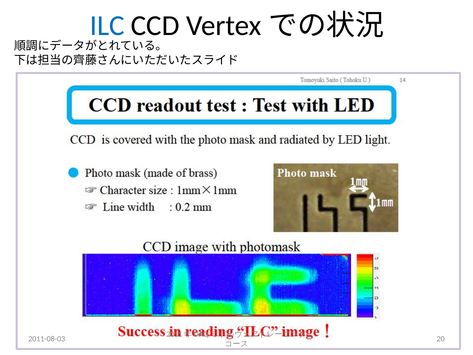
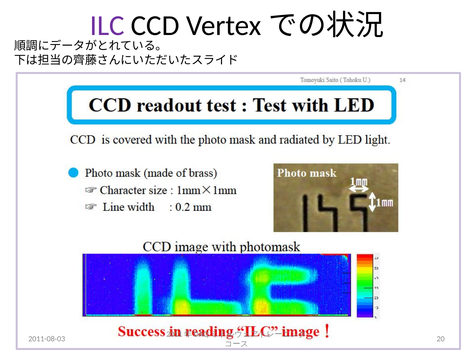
ILC colour: blue -> purple (107, 26)
